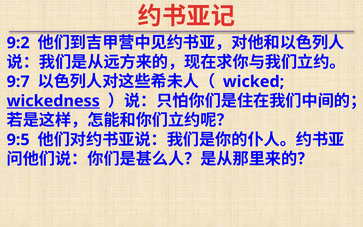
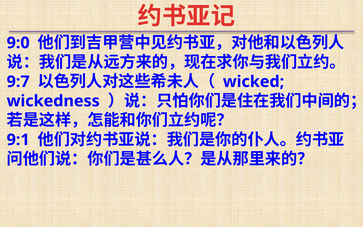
9:2: 9:2 -> 9:0 (18, 43)
wickedness underline: present -> none (53, 101)
9:5: 9:5 -> 9:1 (18, 140)
